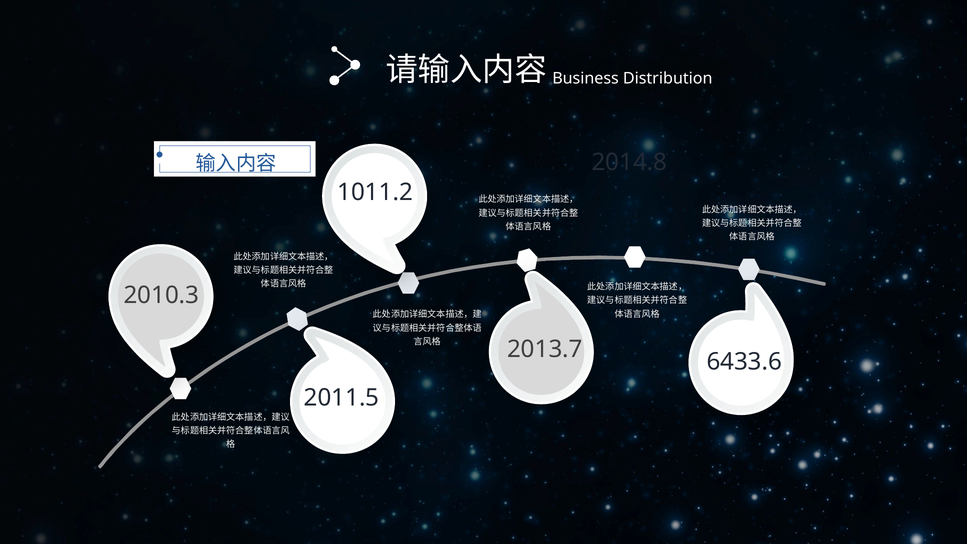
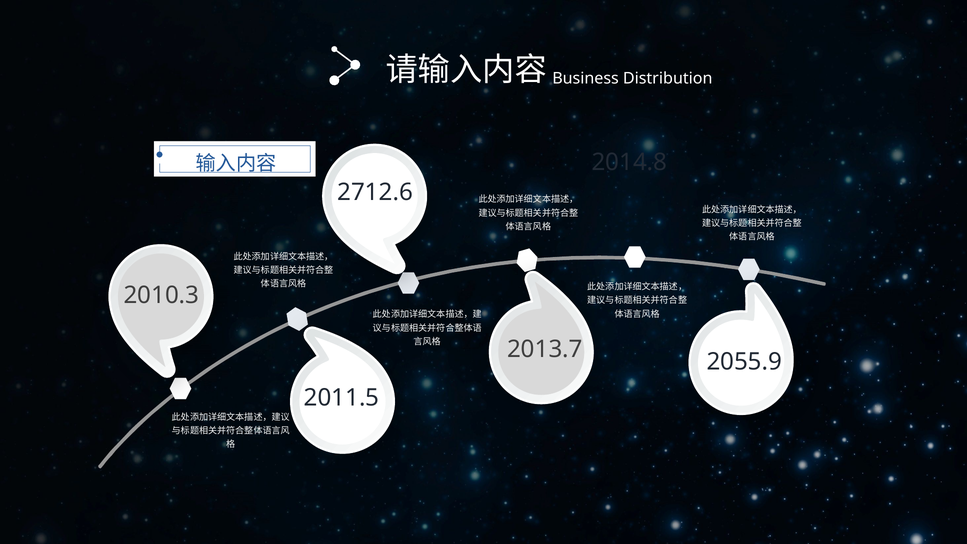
1011.2: 1011.2 -> 2712.6 (375, 192)
6433.6: 6433.6 -> 2055.9 (744, 361)
